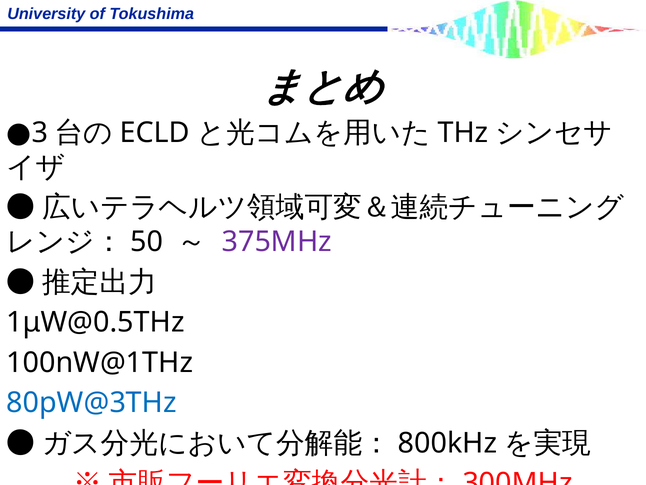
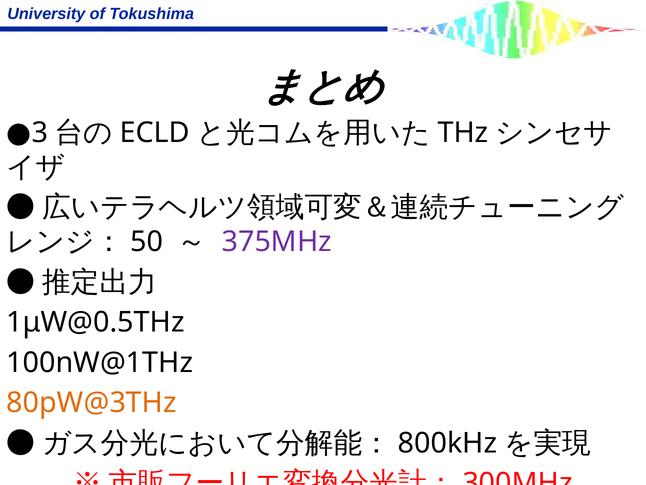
80pW@3THz colour: blue -> orange (92, 402)
